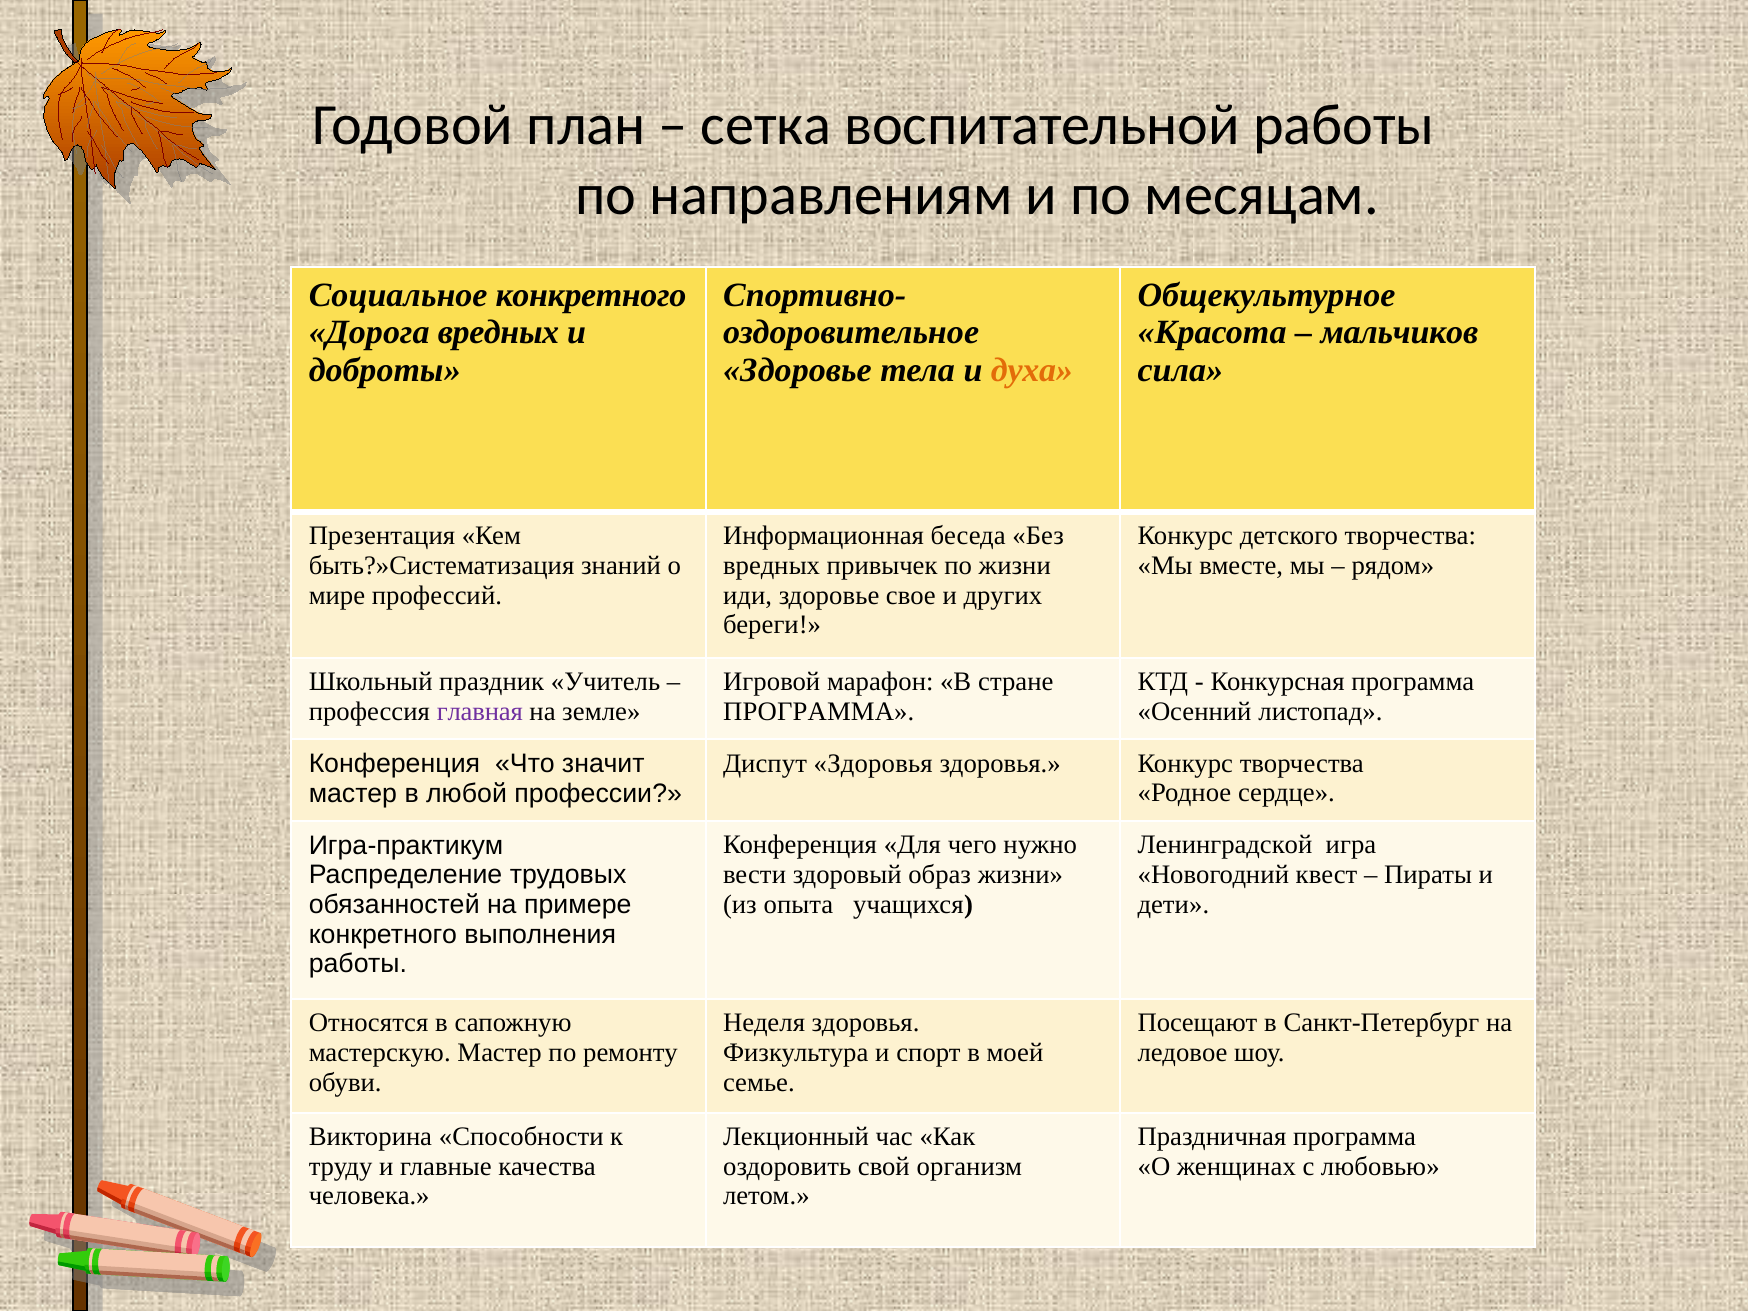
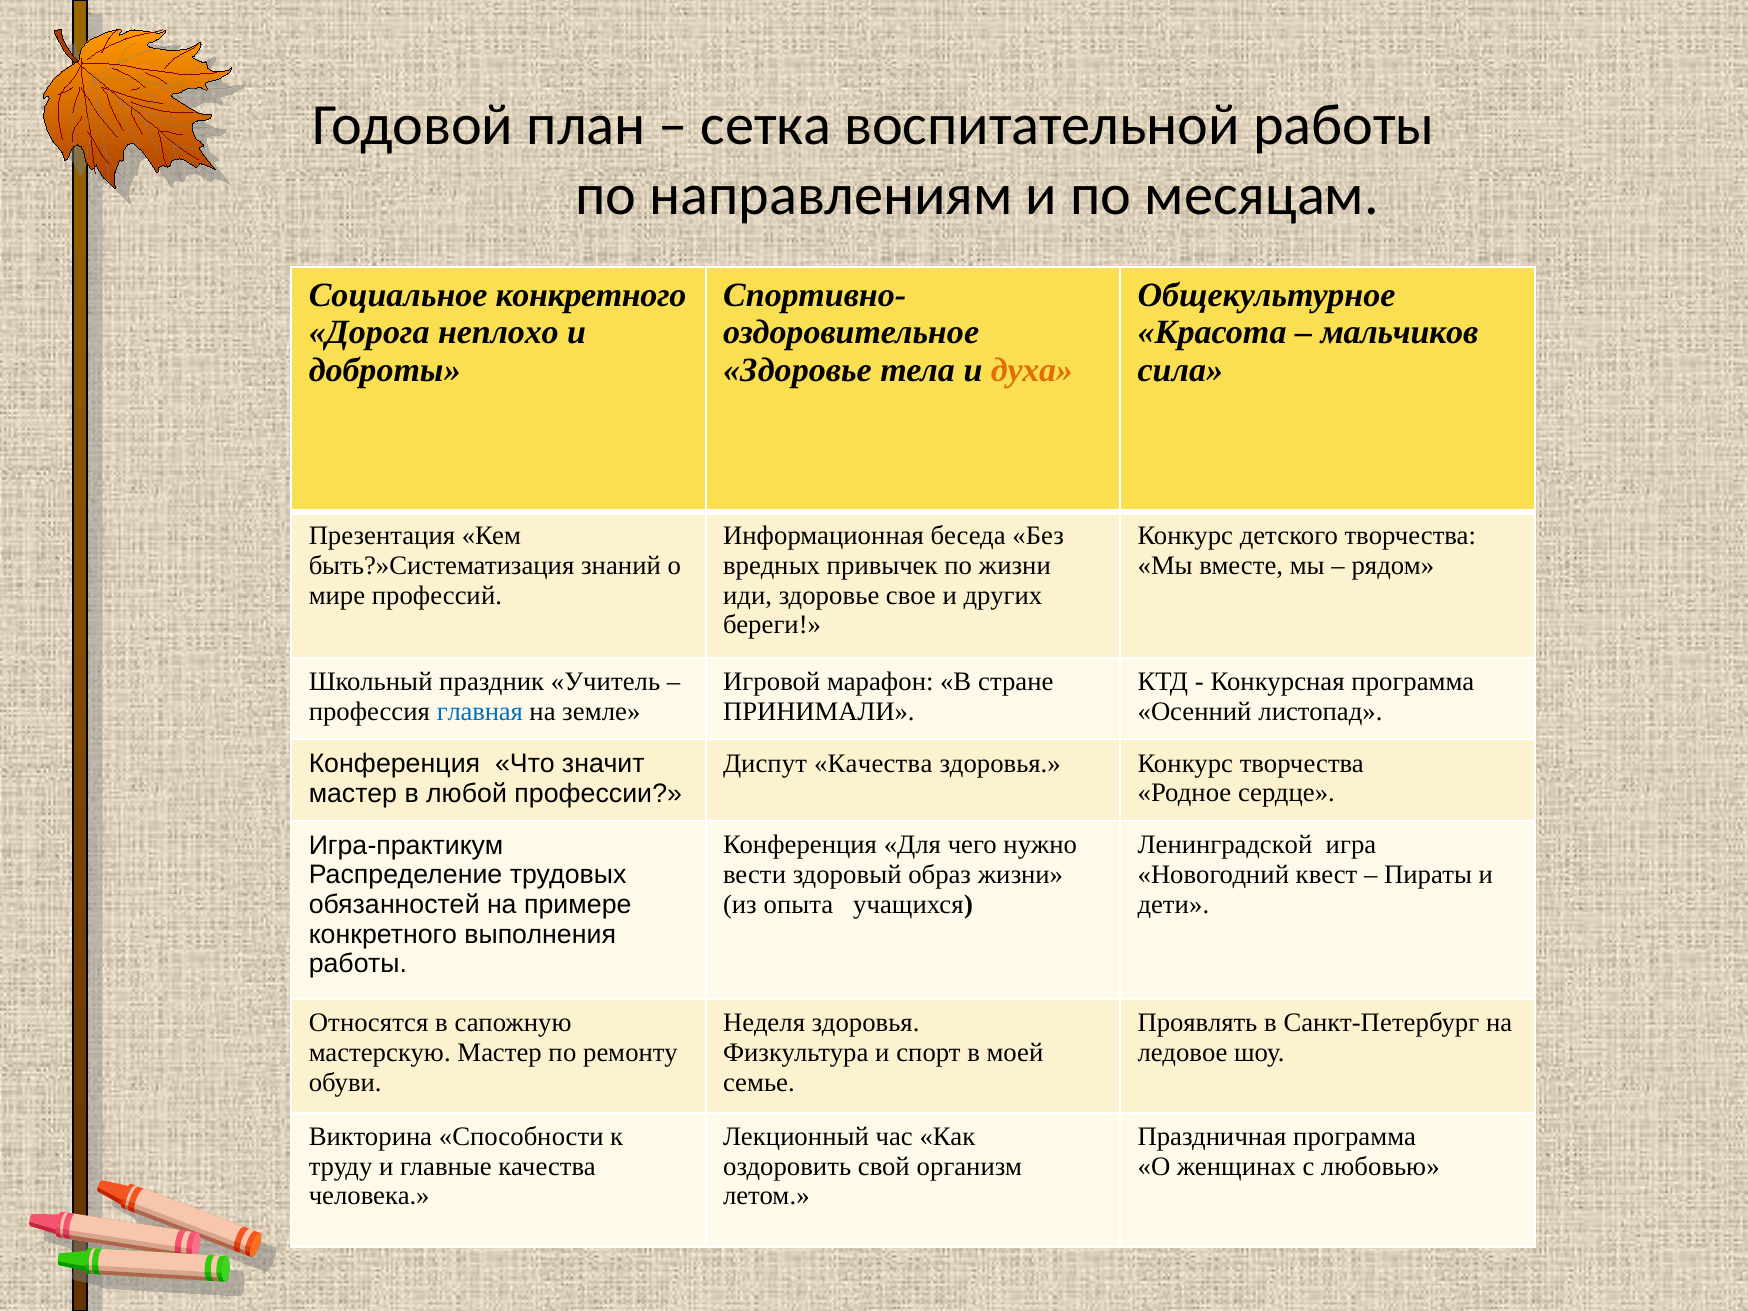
Дорога вредных: вредных -> неплохо (498, 332)
главная colour: purple -> blue (480, 711)
ПРОГРАММА: ПРОГРАММА -> ПРИНИМАЛИ (819, 711)
Диспут Здоровья: Здоровья -> Качества (873, 763)
Посещают: Посещают -> Проявлять (1198, 1023)
